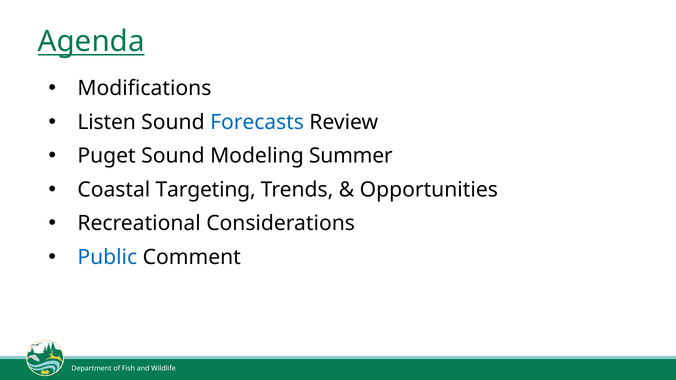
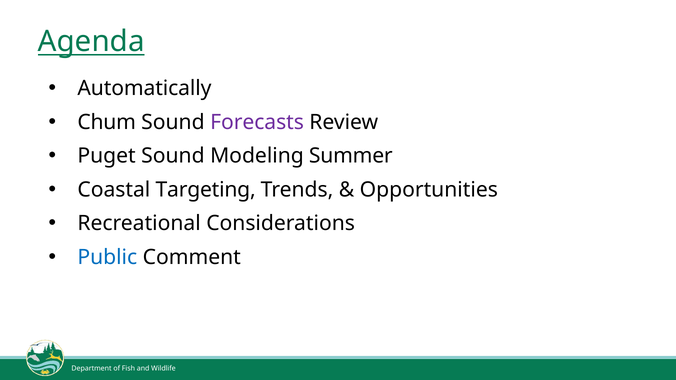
Modifications: Modifications -> Automatically (144, 89)
Listen: Listen -> Chum (107, 122)
Forecasts colour: blue -> purple (257, 122)
